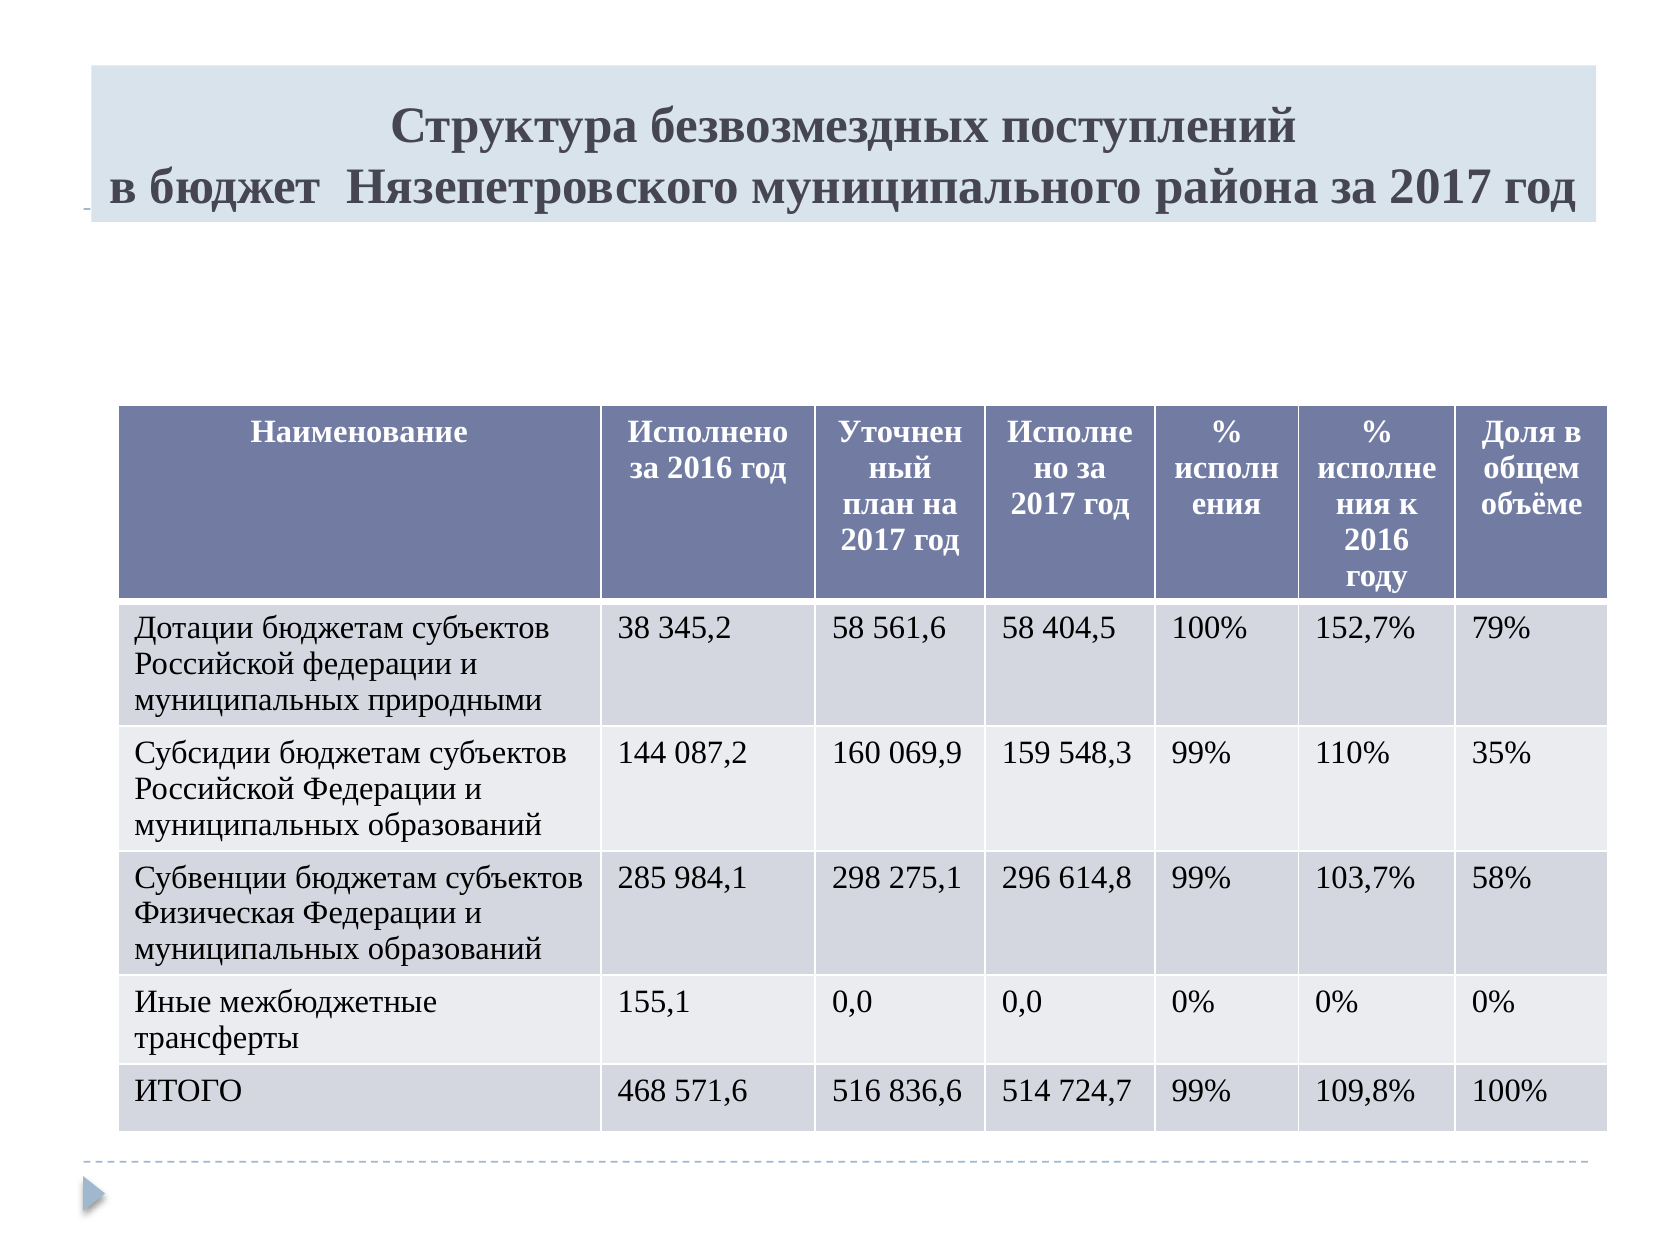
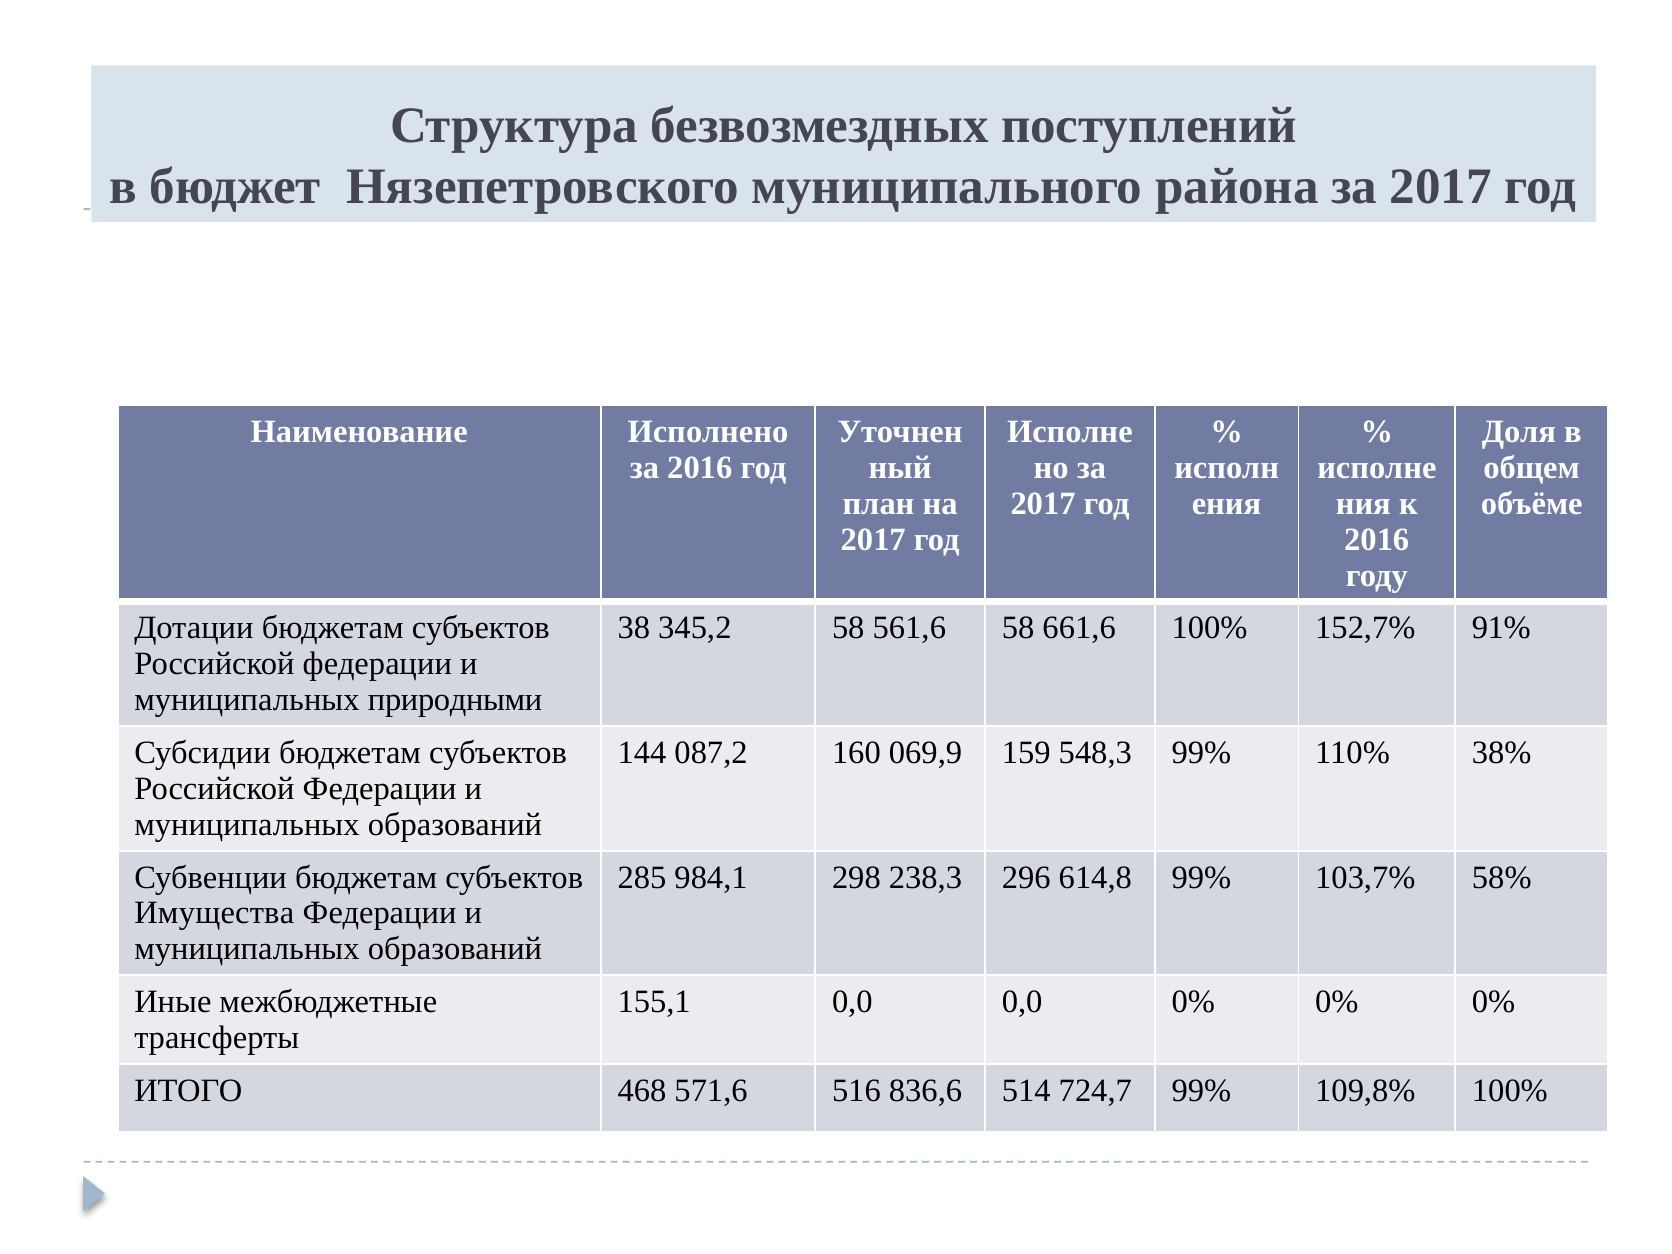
404,5: 404,5 -> 661,6 (1079, 628)
79%: 79% -> 91% (1501, 628)
35%: 35% -> 38% (1502, 753)
275,1: 275,1 -> 238,3 (926, 877)
Физическая: Физическая -> Имущества (214, 913)
